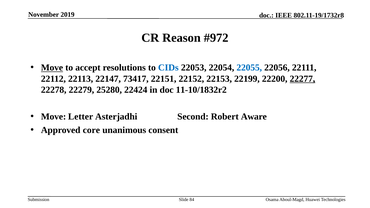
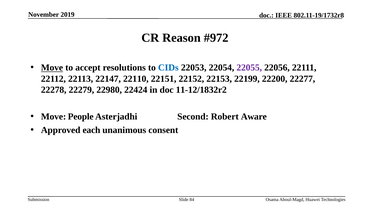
22055 colour: blue -> purple (249, 68)
73417: 73417 -> 22110 (136, 79)
22277 underline: present -> none (302, 79)
25280: 25280 -> 22980 (109, 90)
11-10/1832r2: 11-10/1832r2 -> 11-12/1832r2 (201, 90)
Letter: Letter -> People (81, 117)
core: core -> each (91, 130)
